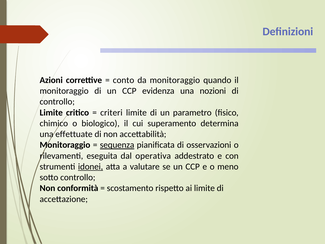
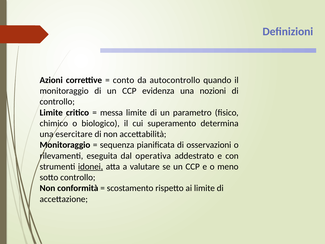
da monitoraggio: monitoraggio -> autocontrollo (175, 80)
criteri: criteri -> messa (111, 112)
effettuate: effettuate -> esercitare (74, 134)
sequenza underline: present -> none (117, 145)
